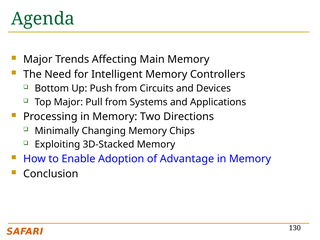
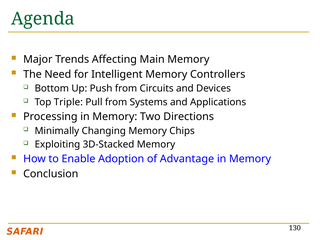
Top Major: Major -> Triple (68, 102)
